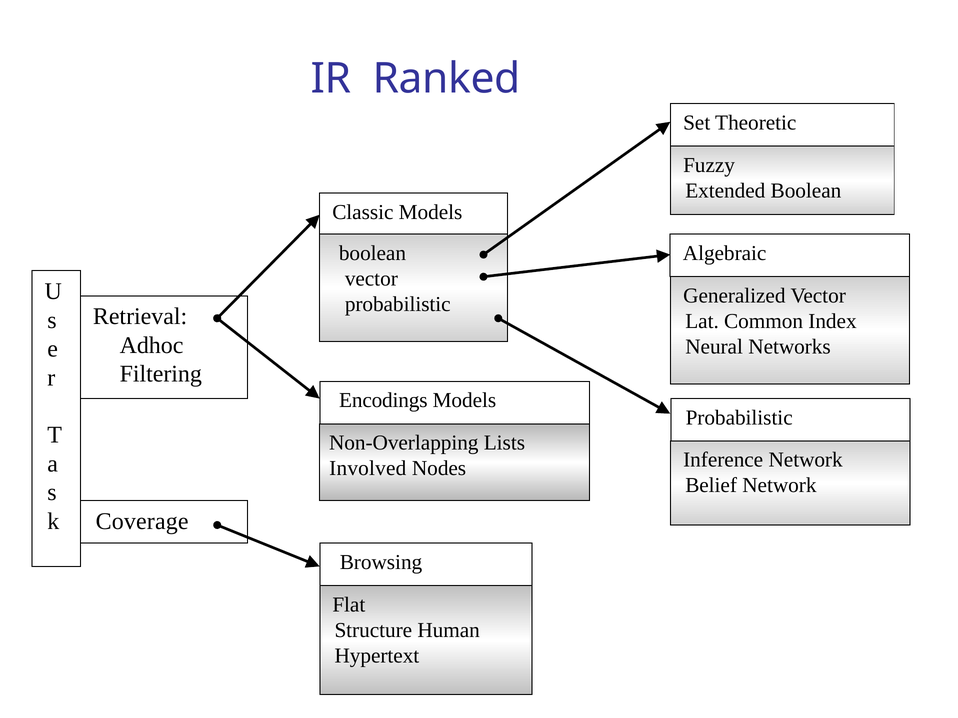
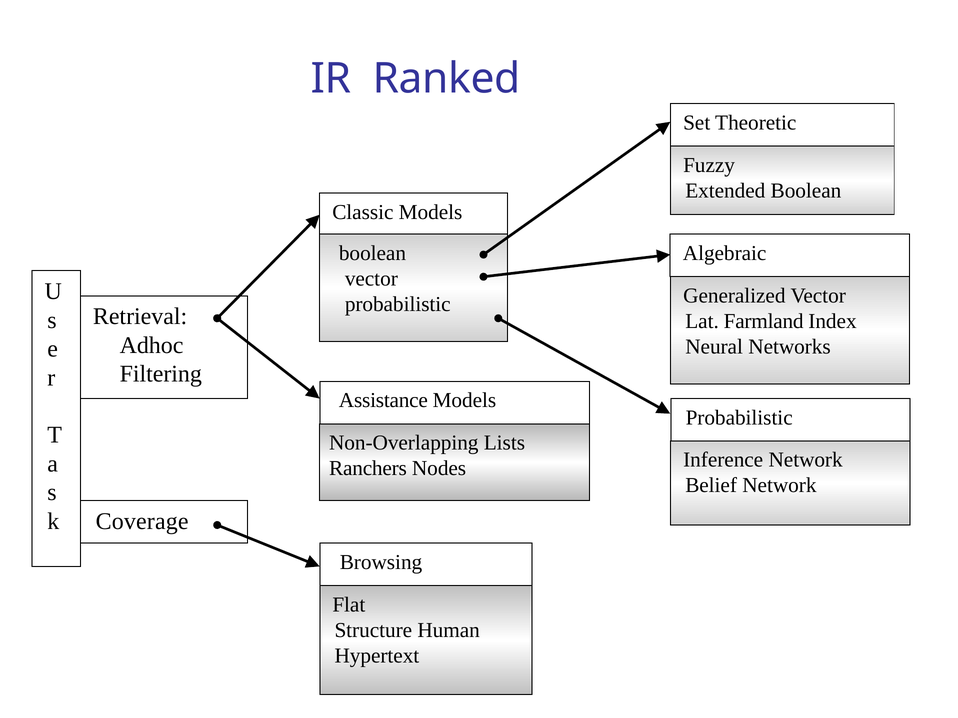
Common: Common -> Farmland (764, 321)
Encodings: Encodings -> Assistance (383, 401)
Involved: Involved -> Ranchers (368, 469)
